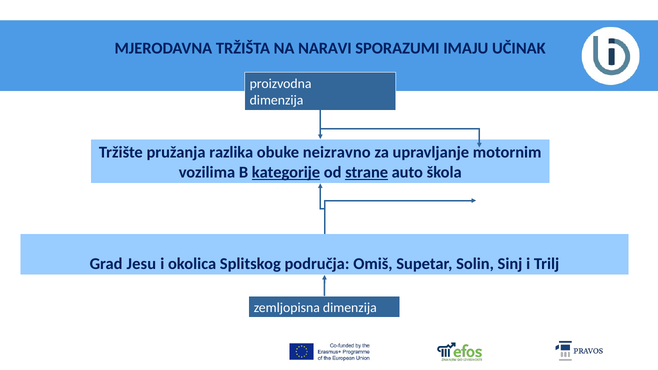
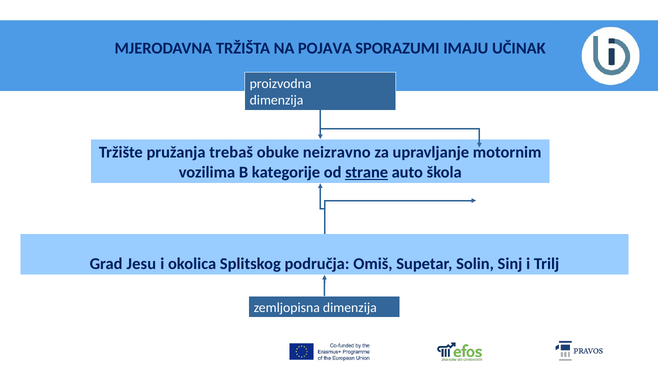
NARAVI: NARAVI -> POJAVA (325, 49)
razlika: razlika -> trebaš (231, 153)
kategorije underline: present -> none (286, 172)
